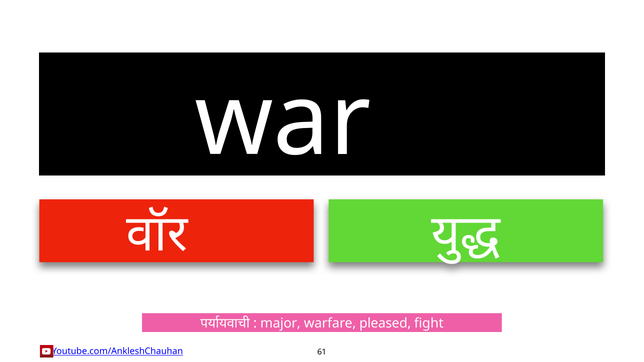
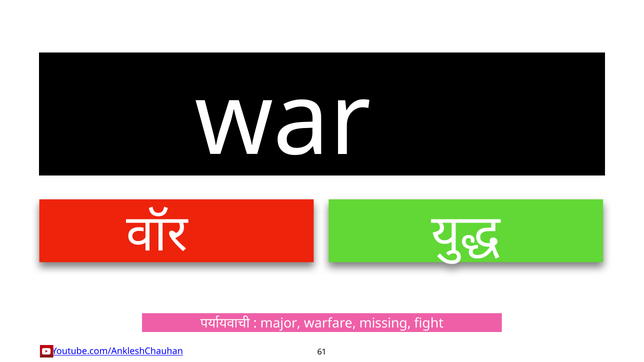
pleased: pleased -> missing (385, 324)
